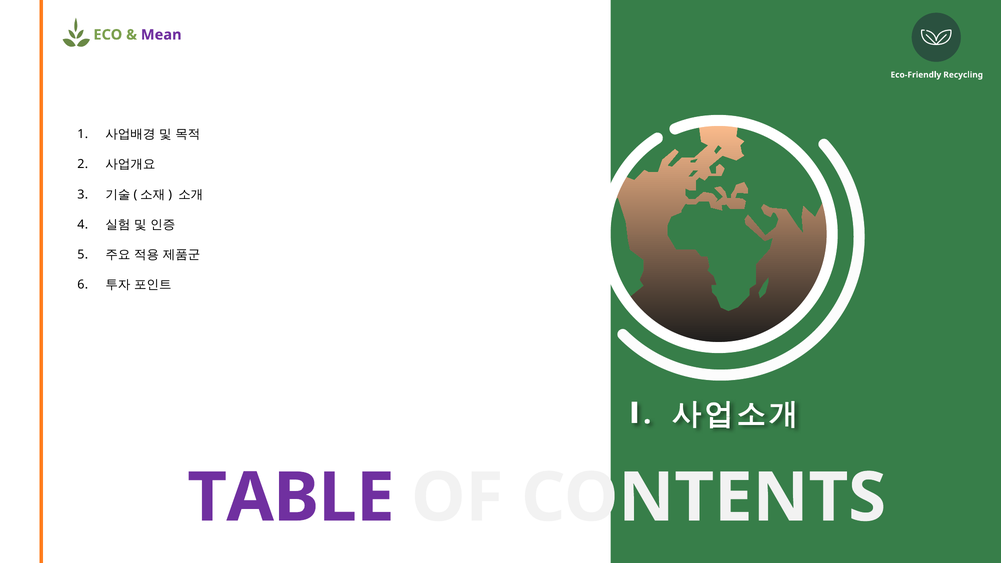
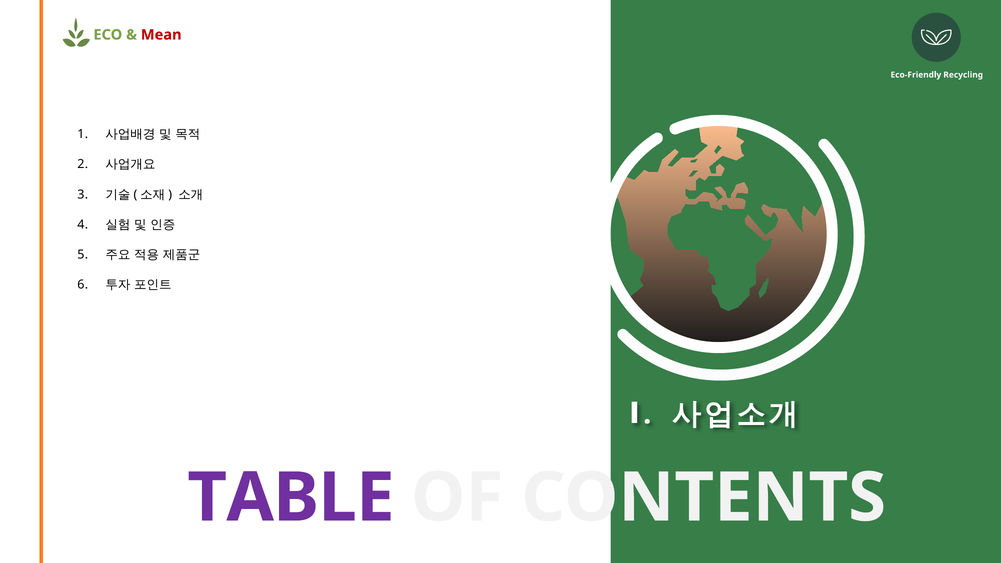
Mean colour: purple -> red (161, 35)
